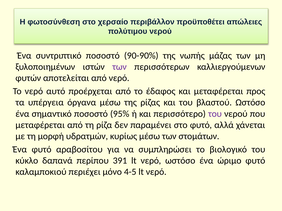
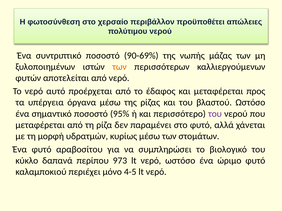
90-90%: 90-90% -> 90-69% (141, 56)
των colour: purple -> orange (120, 67)
391: 391 -> 973 (120, 161)
